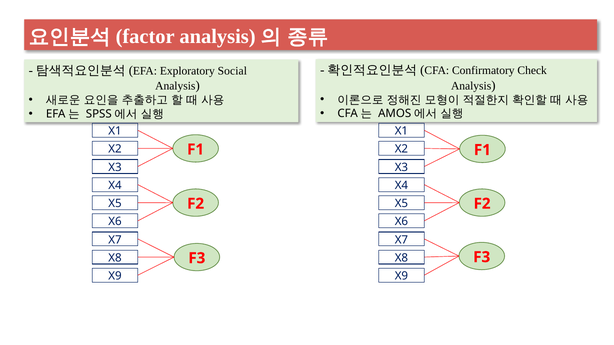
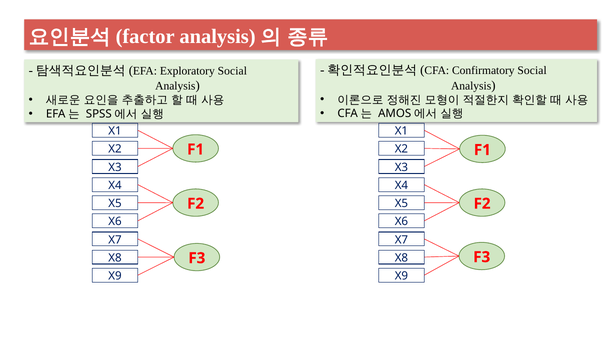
Confirmatory Check: Check -> Social (532, 70)
